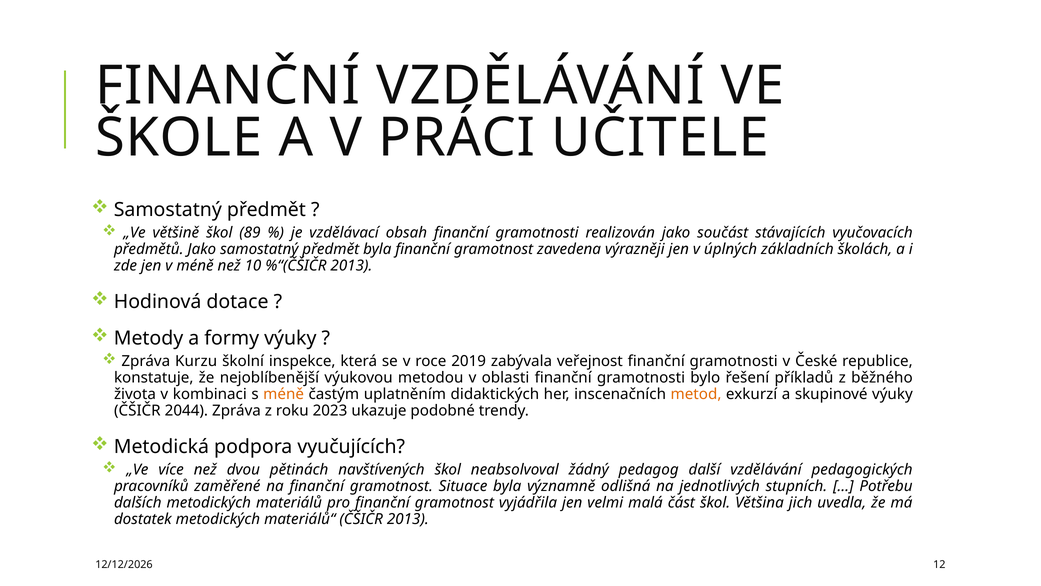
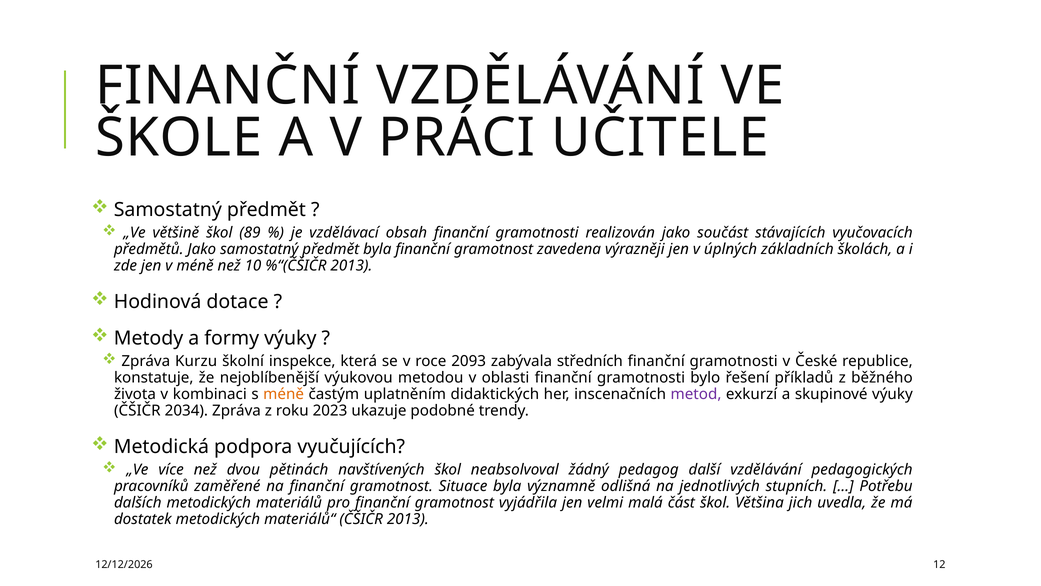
2019: 2019 -> 2093 (469, 361)
veřejnost: veřejnost -> středních (590, 361)
metod colour: orange -> purple (696, 394)
2044: 2044 -> 2034 (186, 410)
